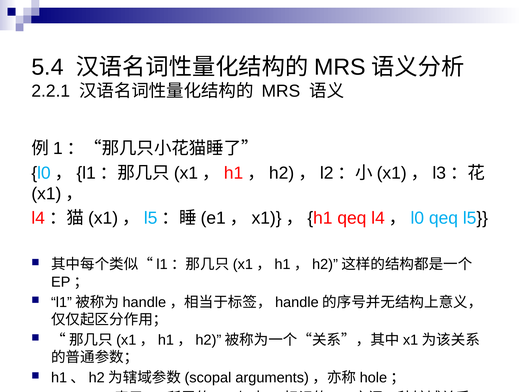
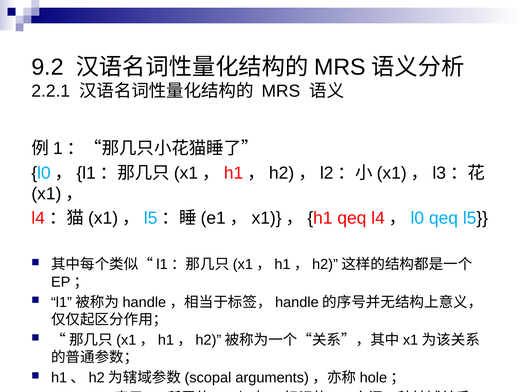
5.4: 5.4 -> 9.2 (48, 67)
